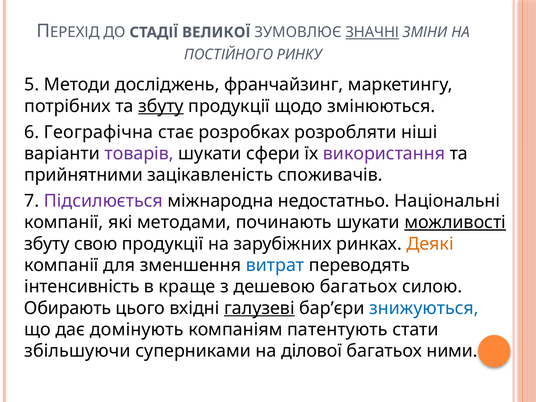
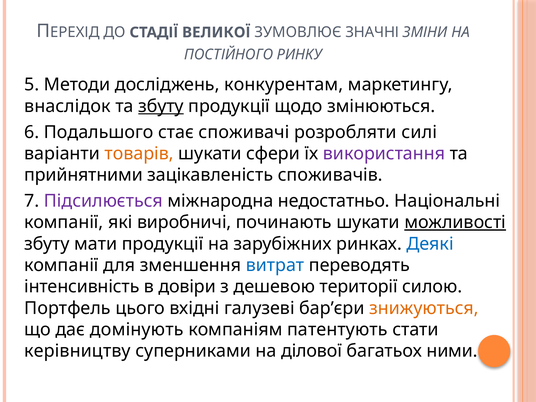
ЗНАЧНІ underline: present -> none (372, 32)
франчайзинг: франчайзинг -> конкурентам (284, 85)
потрібних: потрібних -> внаслідок (67, 106)
Географічна: Географічна -> Подальшого (99, 132)
розробках: розробках -> споживачі (244, 132)
ніші: ніші -> силі (419, 132)
товарів colour: purple -> orange (139, 154)
методами: методами -> виробничі (184, 222)
свою: свою -> мати (96, 244)
Деякі colour: orange -> blue (430, 244)
краще: краще -> довіри (187, 287)
дешевою багатьох: багатьох -> території (359, 287)
Обирають: Обирають -> Портфель (67, 308)
галузеві underline: present -> none (259, 308)
знижуються colour: blue -> orange (424, 308)
збільшуючи: збільшуючи -> керівництву (77, 351)
